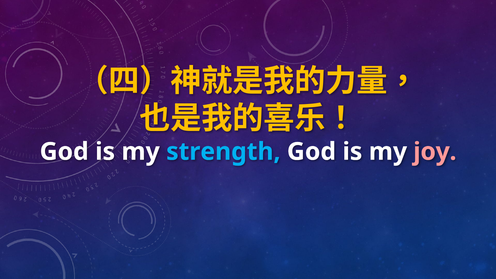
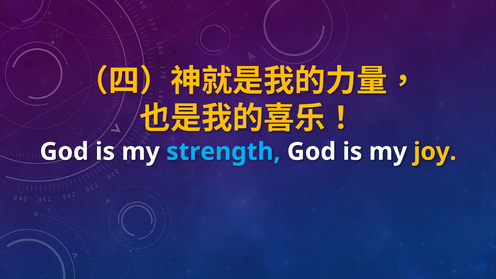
joy colour: pink -> yellow (435, 152)
